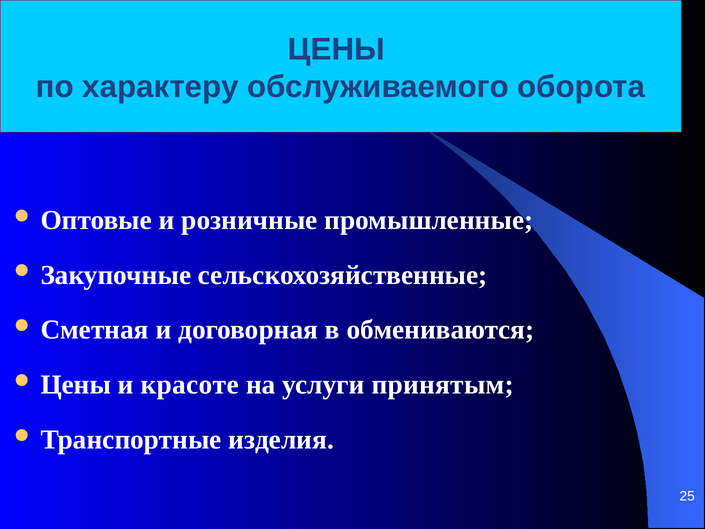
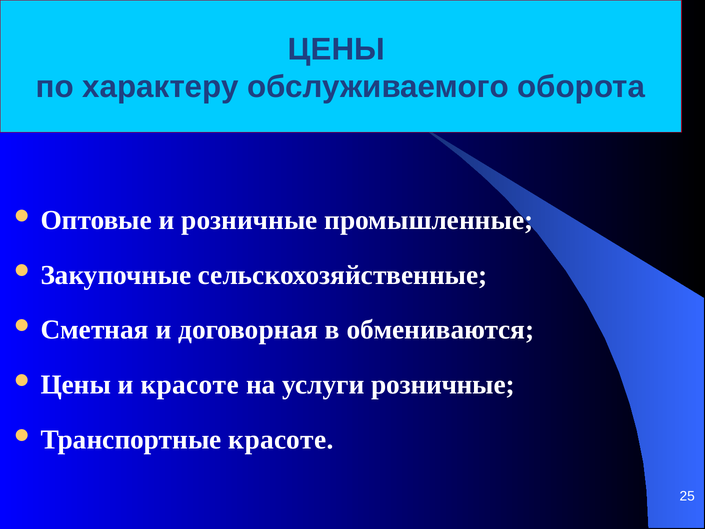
услуги принятым: принятым -> розничные (443, 385)
Транспортные изделия: изделия -> красоте (281, 439)
